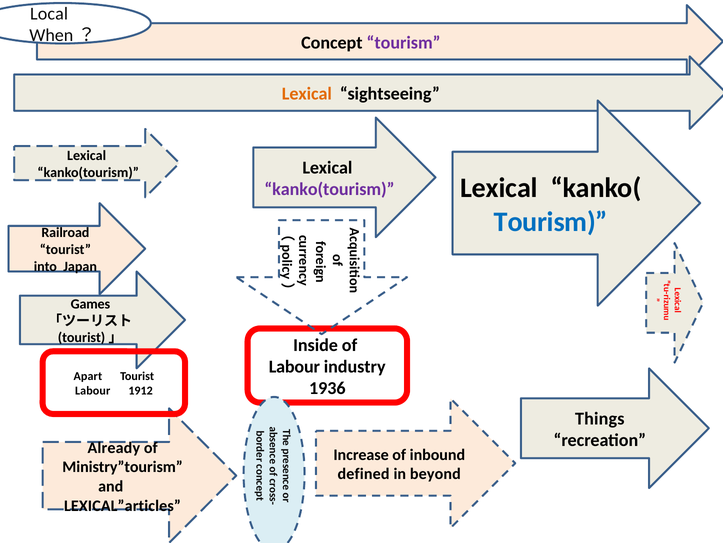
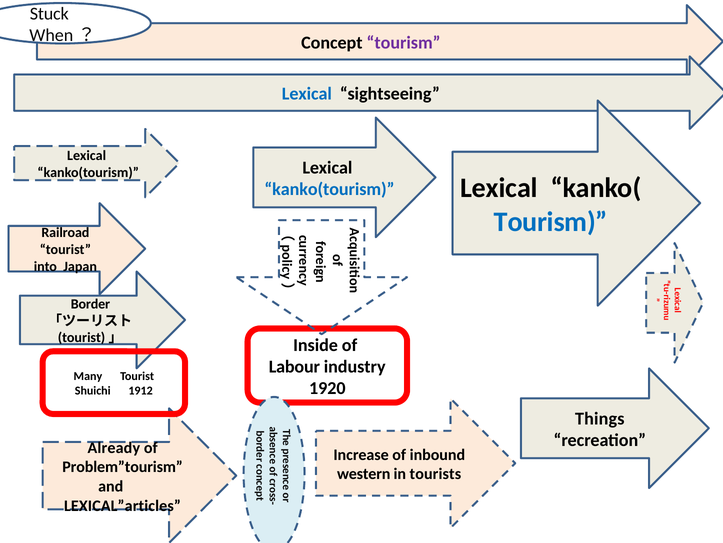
Local: Local -> Stuck (49, 14)
Lexical colour: orange -> blue (307, 94)
kanko(tourism colour: purple -> blue (329, 189)
Games: Games -> Border (90, 304)
Apart: Apart -> Many (88, 376)
1936: 1936 -> 1920 (327, 388)
Labour: Labour -> Shuichi (93, 390)
Ministry”tourism: Ministry”tourism -> Problem”tourism (123, 466)
defined: defined -> western (364, 473)
beyond: beyond -> tourists (435, 473)
